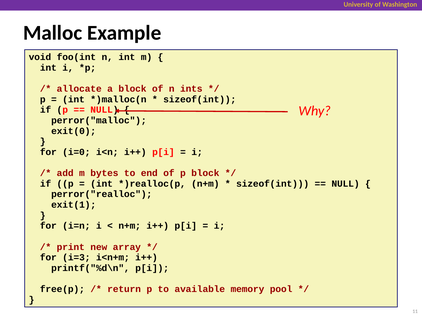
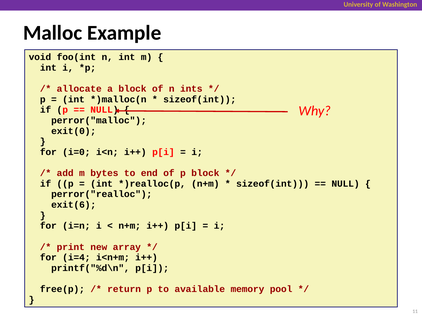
exit(1: exit(1 -> exit(6 (74, 205)
i=3: i=3 -> i=4 (76, 258)
